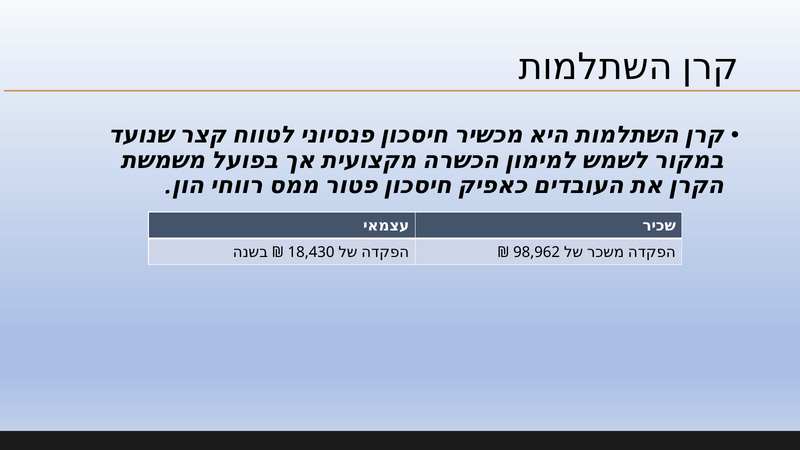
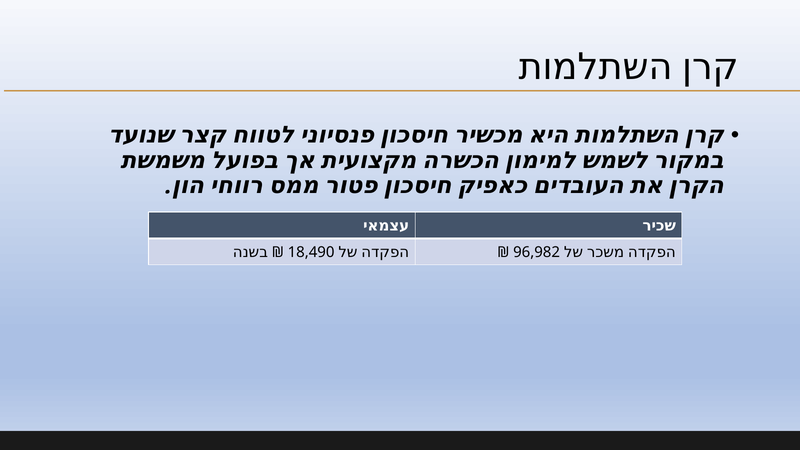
18,430: 18,430 -> 18,490 (311, 252)
98,962: 98,962 -> 96,982 (537, 252)
